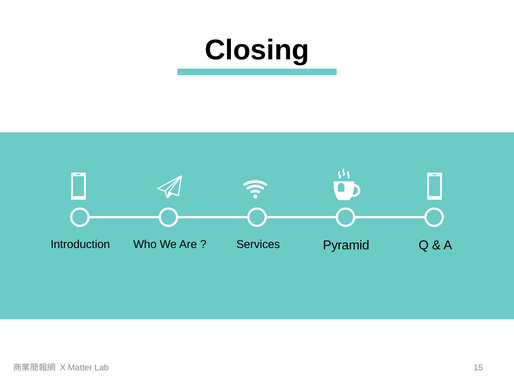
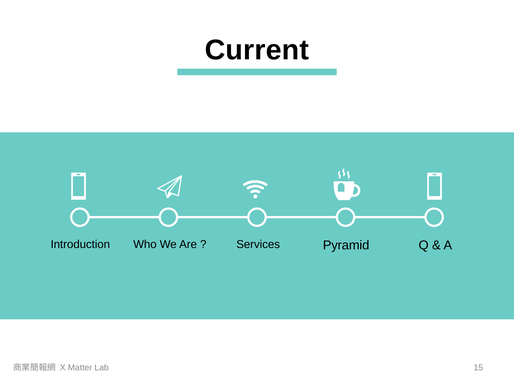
Closing: Closing -> Current (257, 50)
